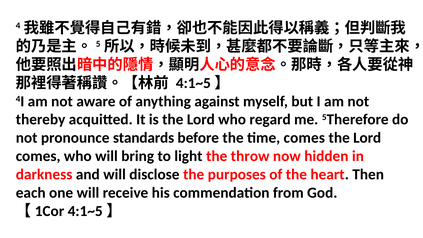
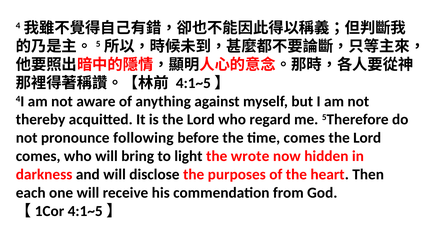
standards: standards -> following (143, 138)
throw: throw -> wrote (250, 156)
